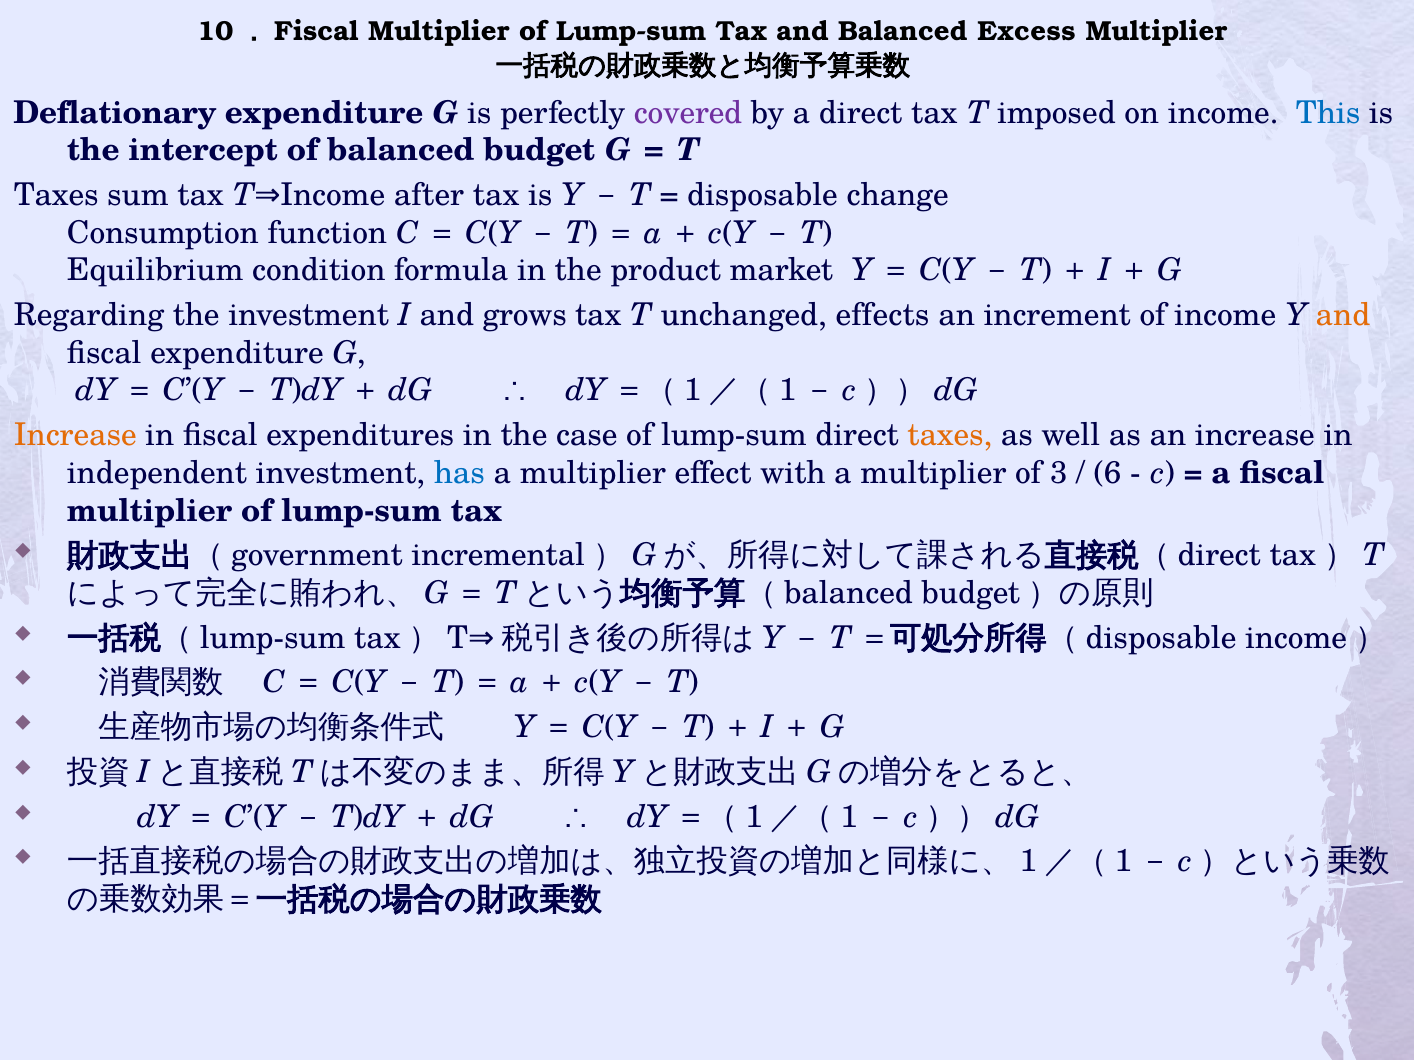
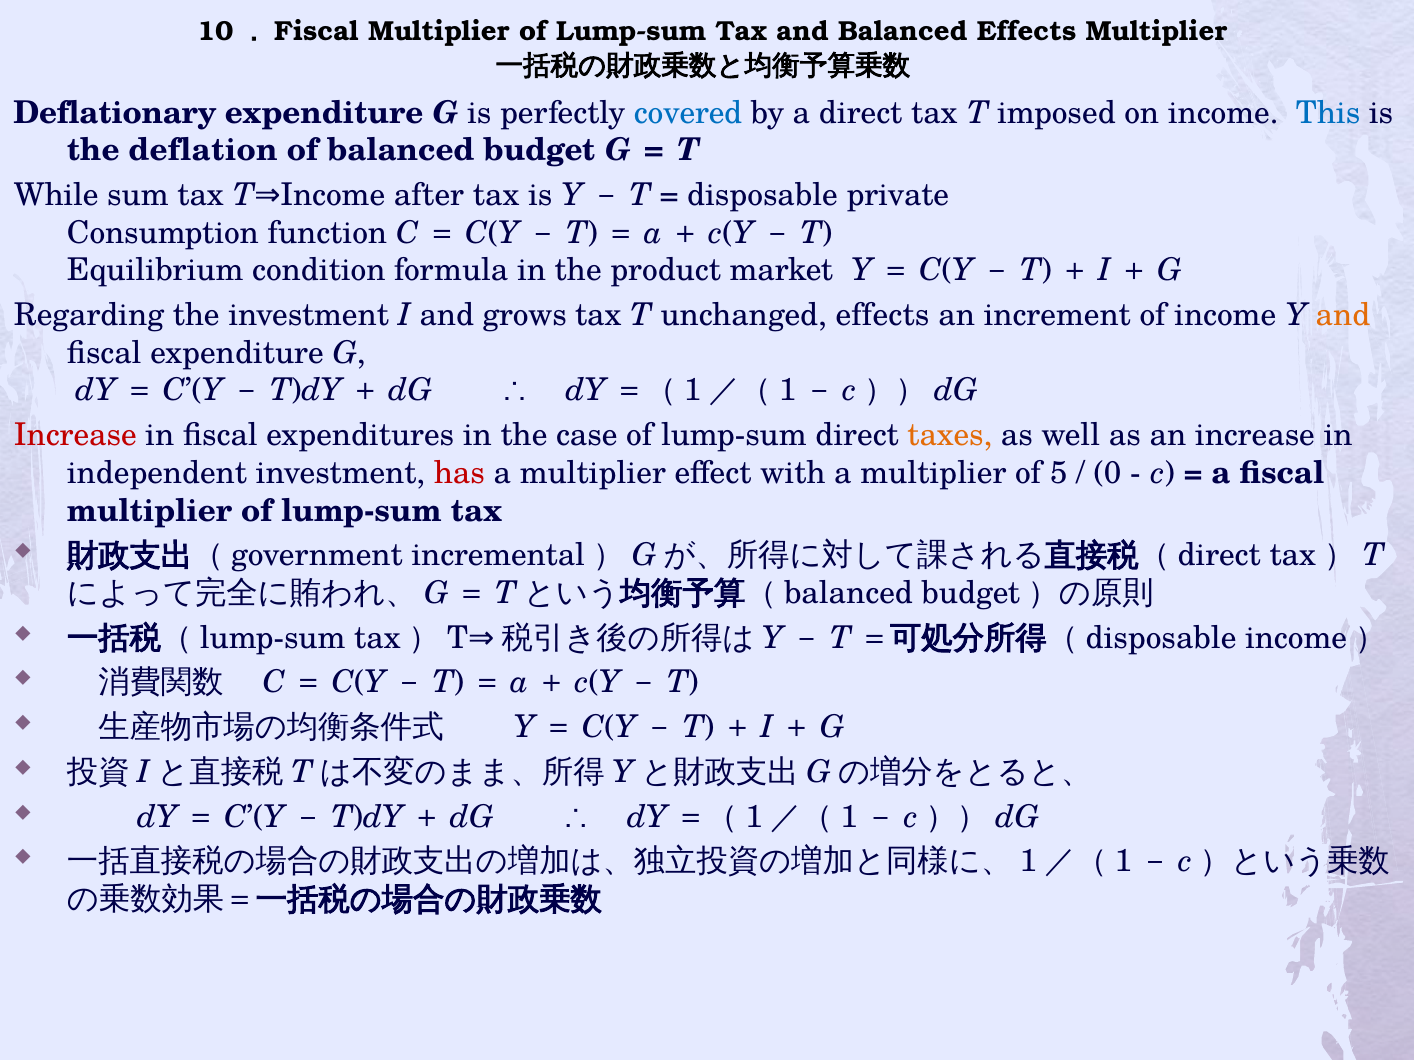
Balanced Excess: Excess -> Effects (1027, 31)
covered colour: purple -> blue (688, 113)
intercept: intercept -> deflation (203, 151)
change: change -> private (898, 195)
Taxes: Taxes -> While (56, 195)
Increase colour: orange -> red (75, 436)
has colour: blue -> red (459, 473)
3: 3 -> 5 (1059, 473)
6: 6 -> 0 (1107, 473)
